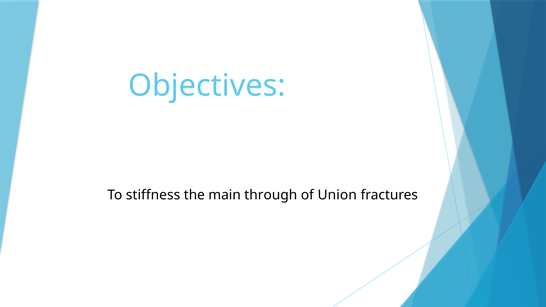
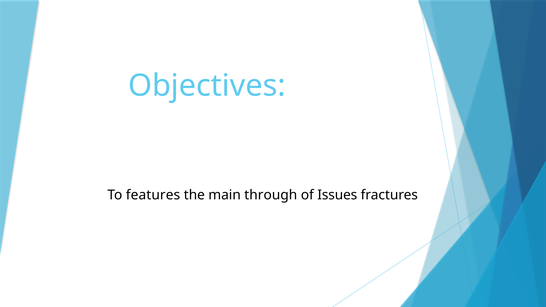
stiffness: stiffness -> features (153, 195)
Union: Union -> Issues (337, 195)
